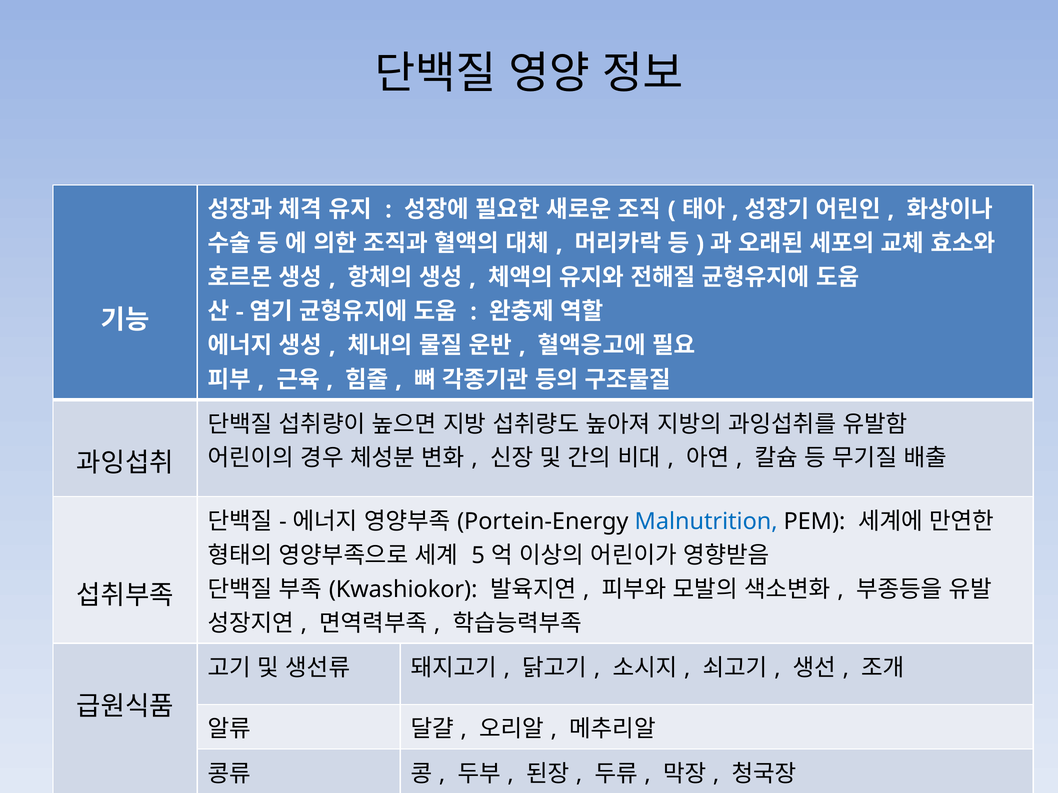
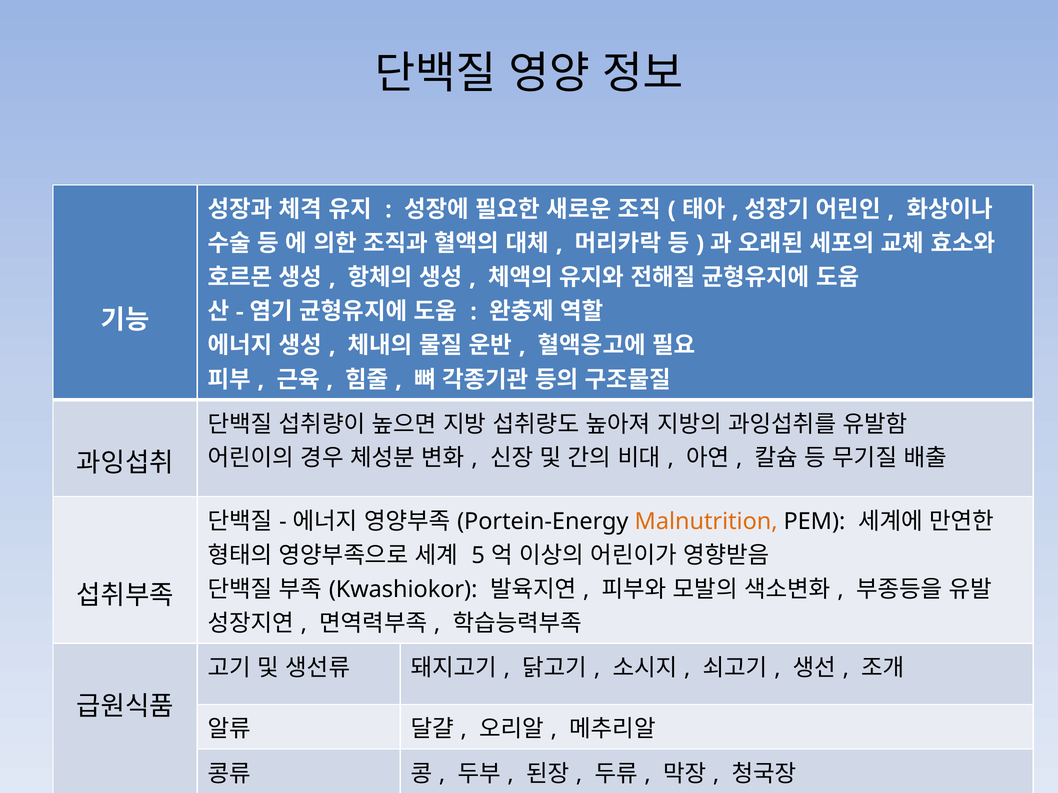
Malnutrition colour: blue -> orange (706, 522)
